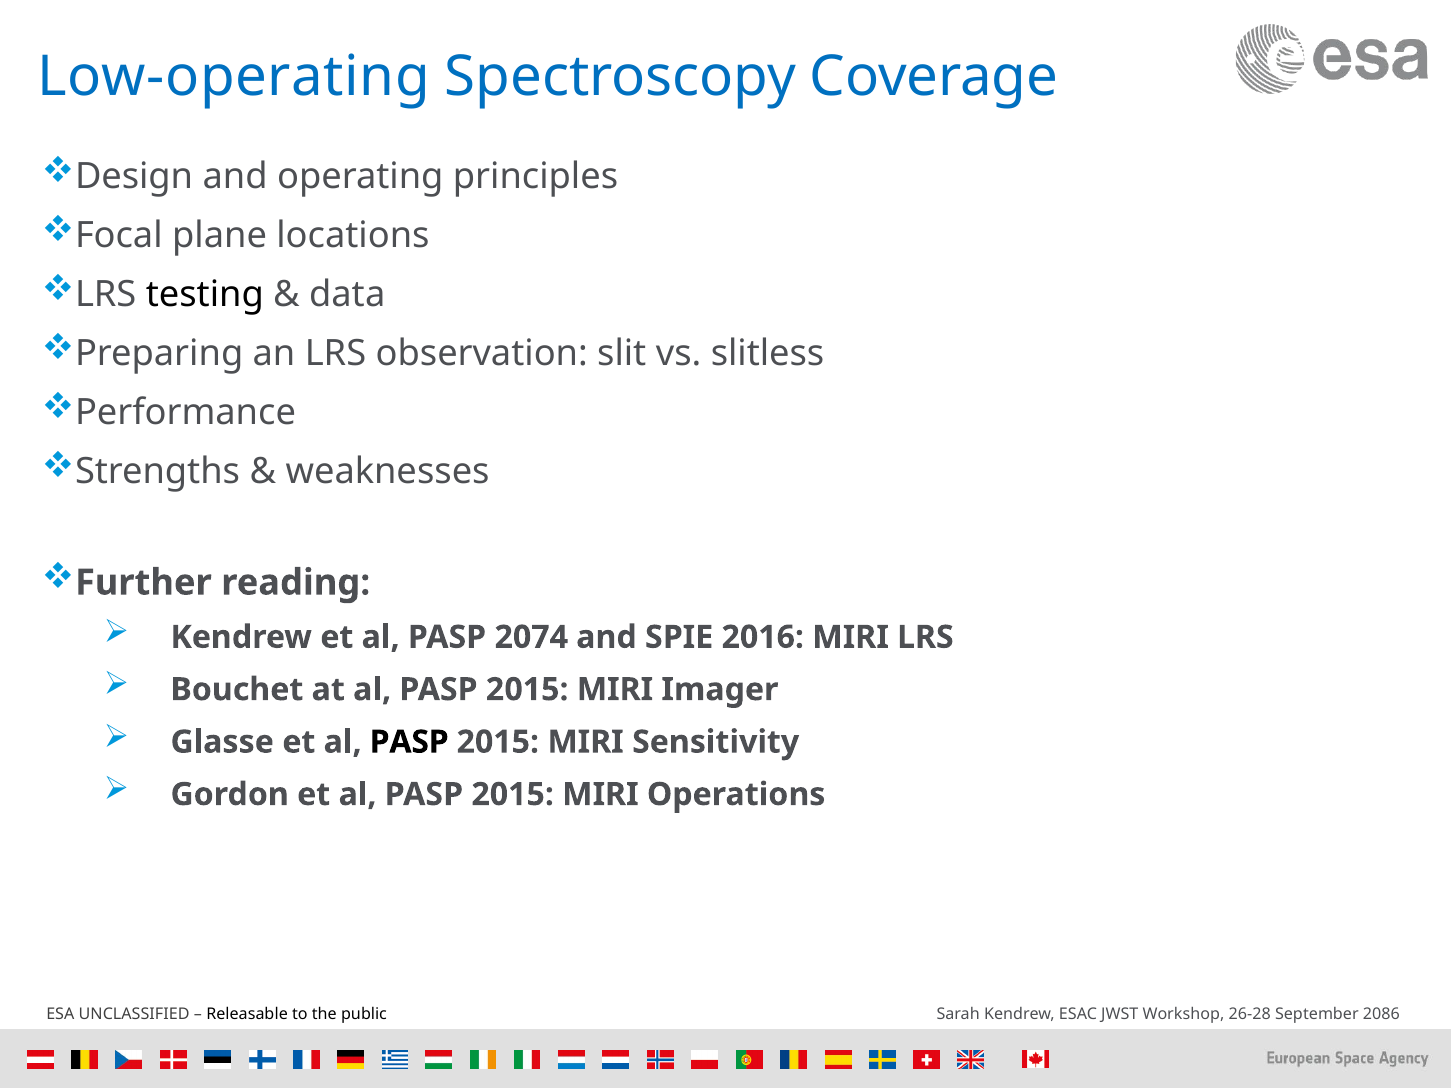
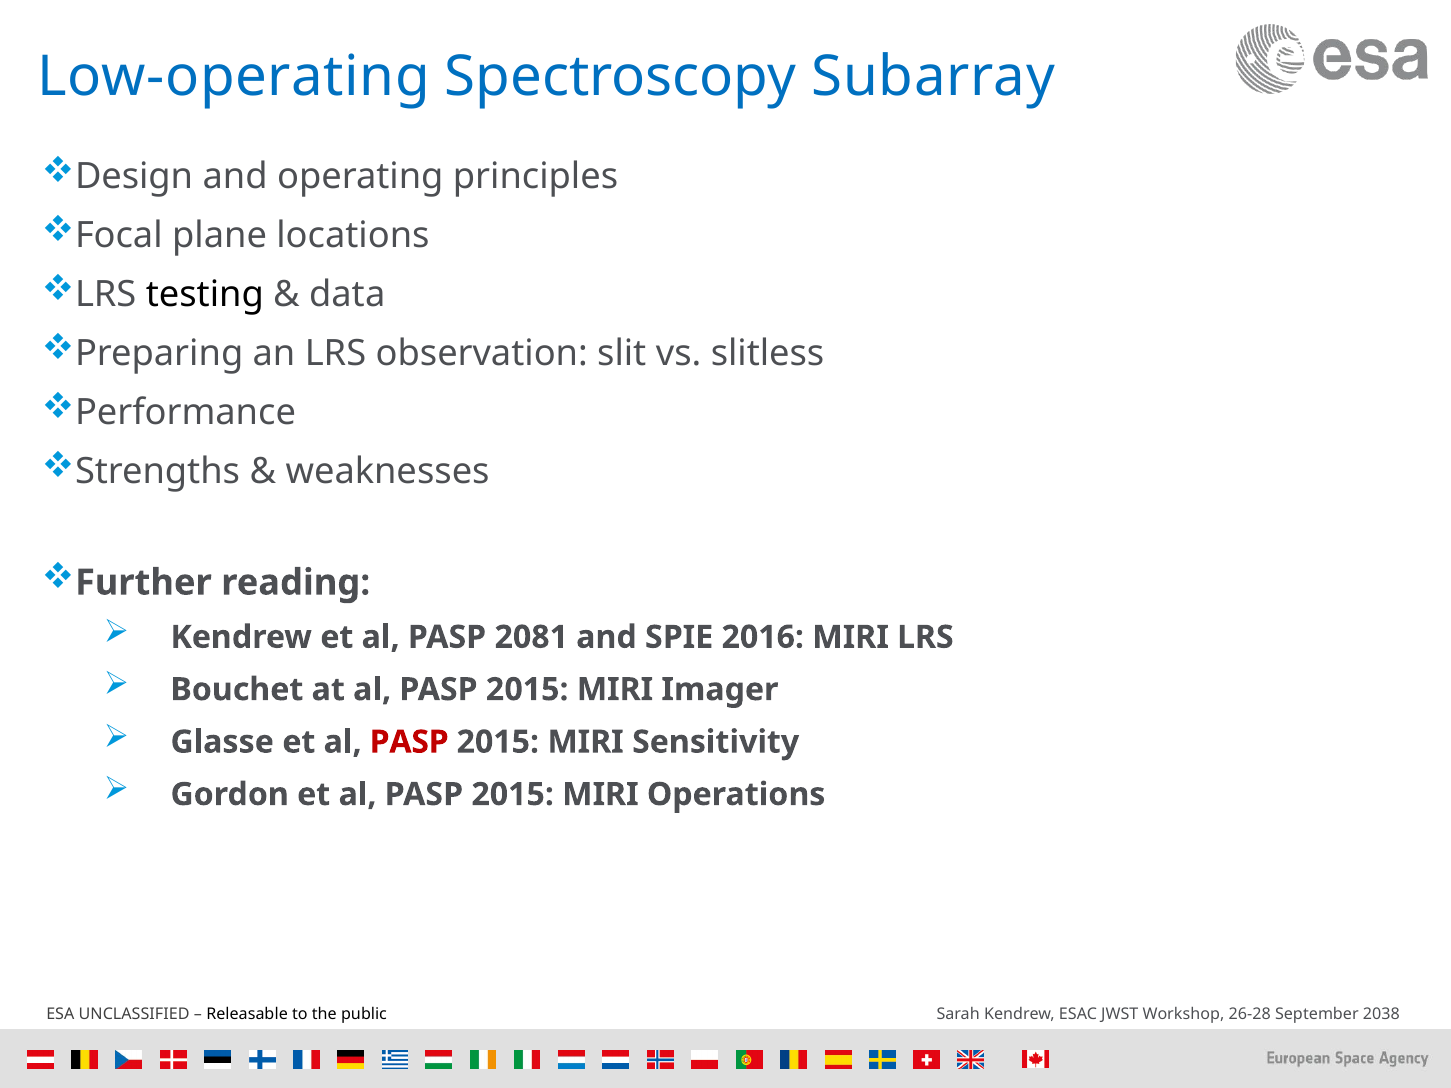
Coverage: Coverage -> Subarray (933, 77)
2074: 2074 -> 2081 (531, 637)
PASP colour: black -> red (409, 742)
2086: 2086 -> 2038 (1381, 1014)
